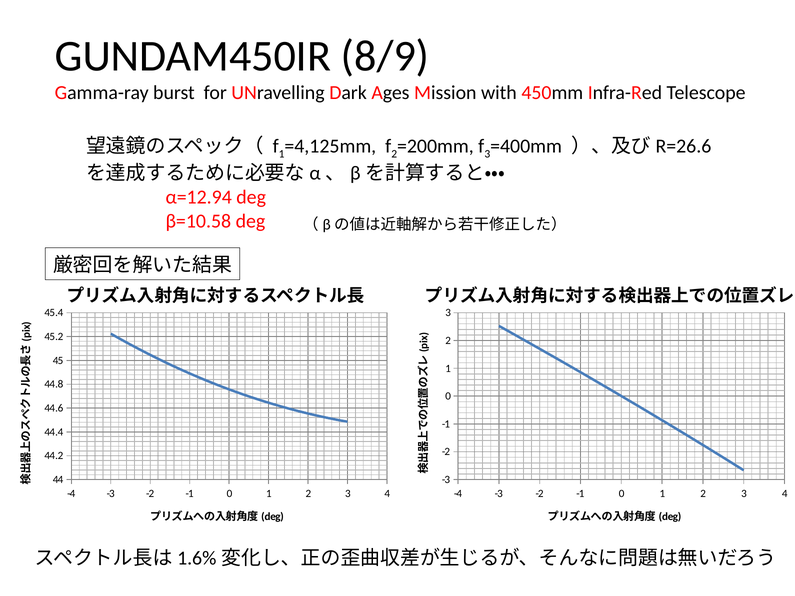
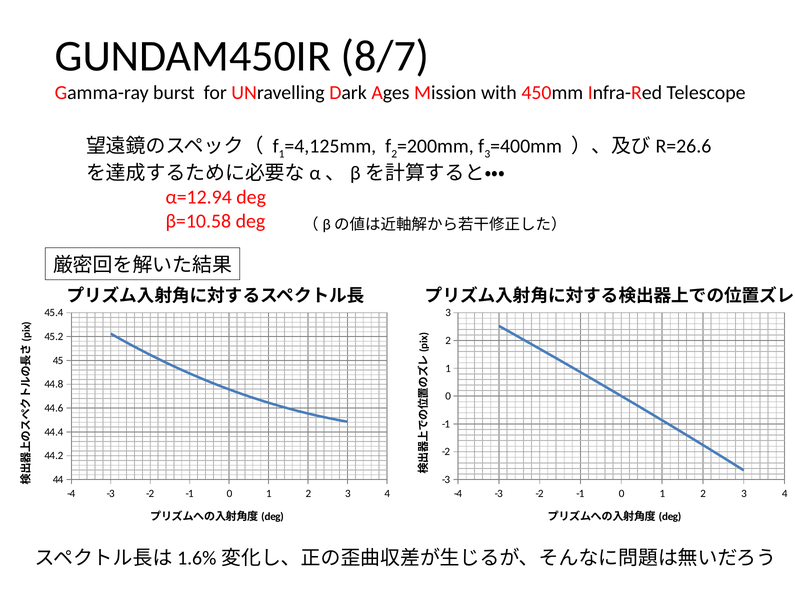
8/9: 8/9 -> 8/7 (385, 56)
